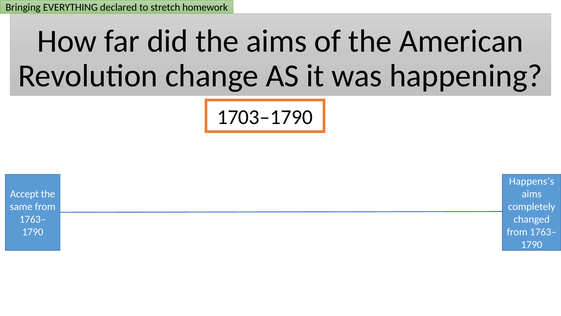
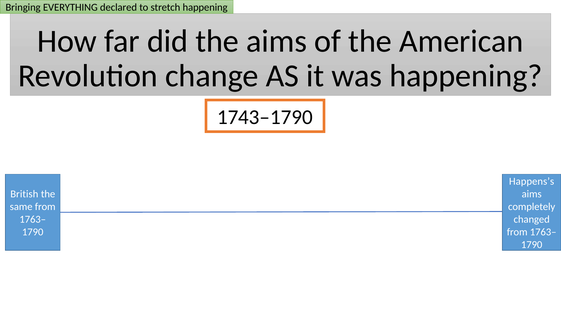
stretch homework: homework -> happening (205, 7)
1703–1790: 1703–1790 -> 1743–1790 (265, 117)
Accept: Accept -> British (24, 194)
